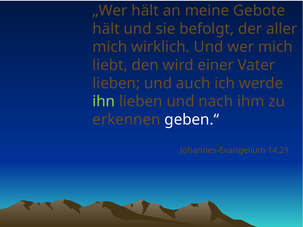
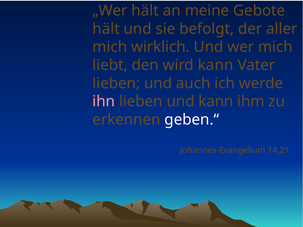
wird einer: einer -> kann (216, 65)
ihn colour: light green -> pink (104, 102)
und nach: nach -> kann (216, 102)
